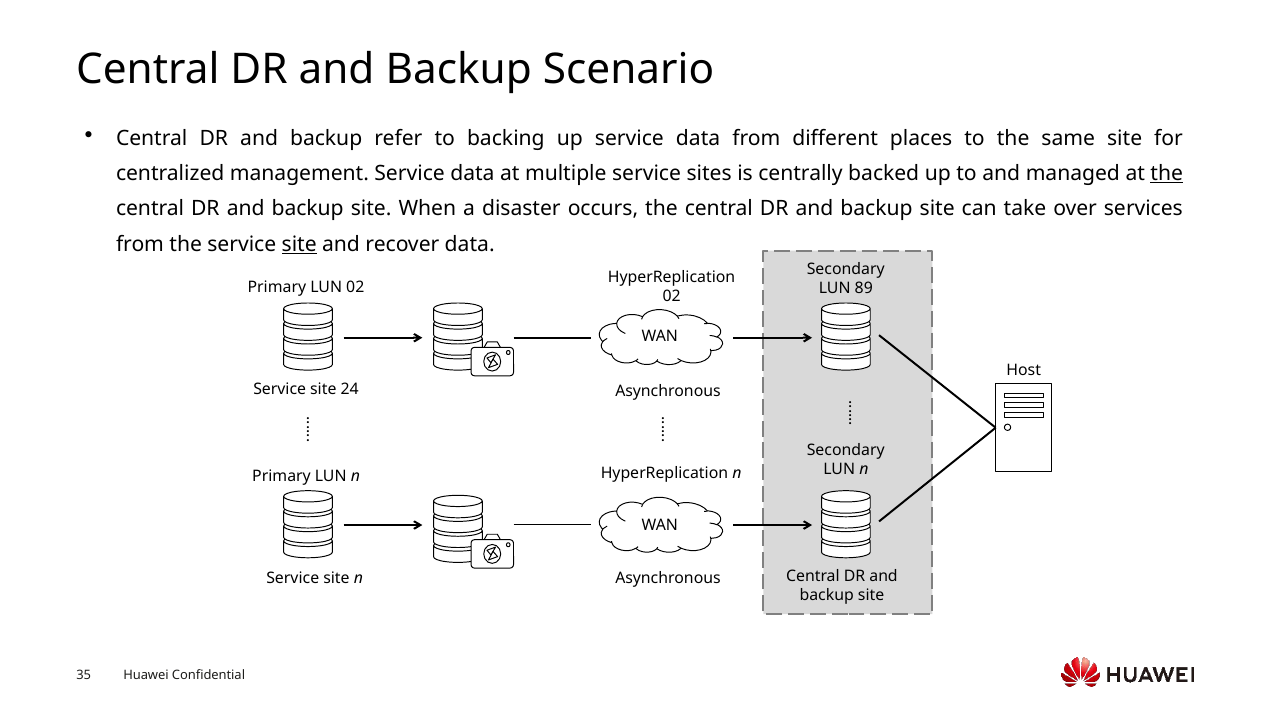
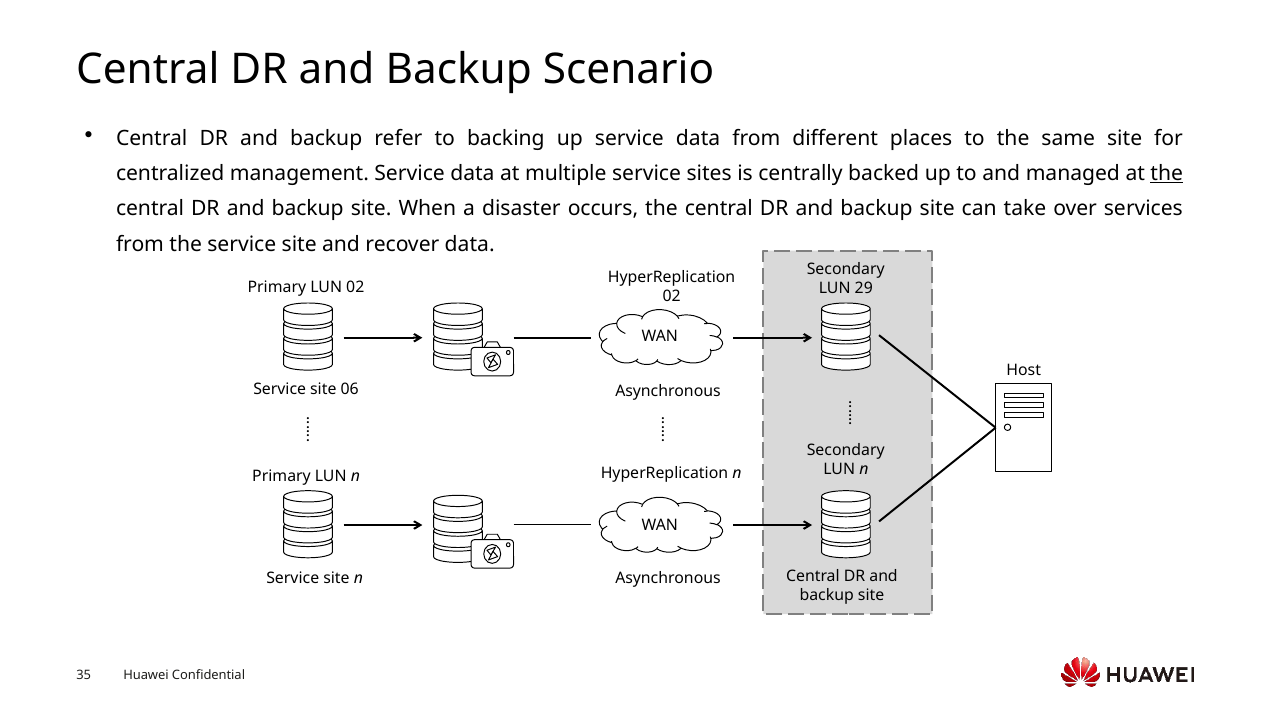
site underline: present -> none (299, 244)
89: 89 -> 29 (864, 288)
24: 24 -> 06 (350, 389)
